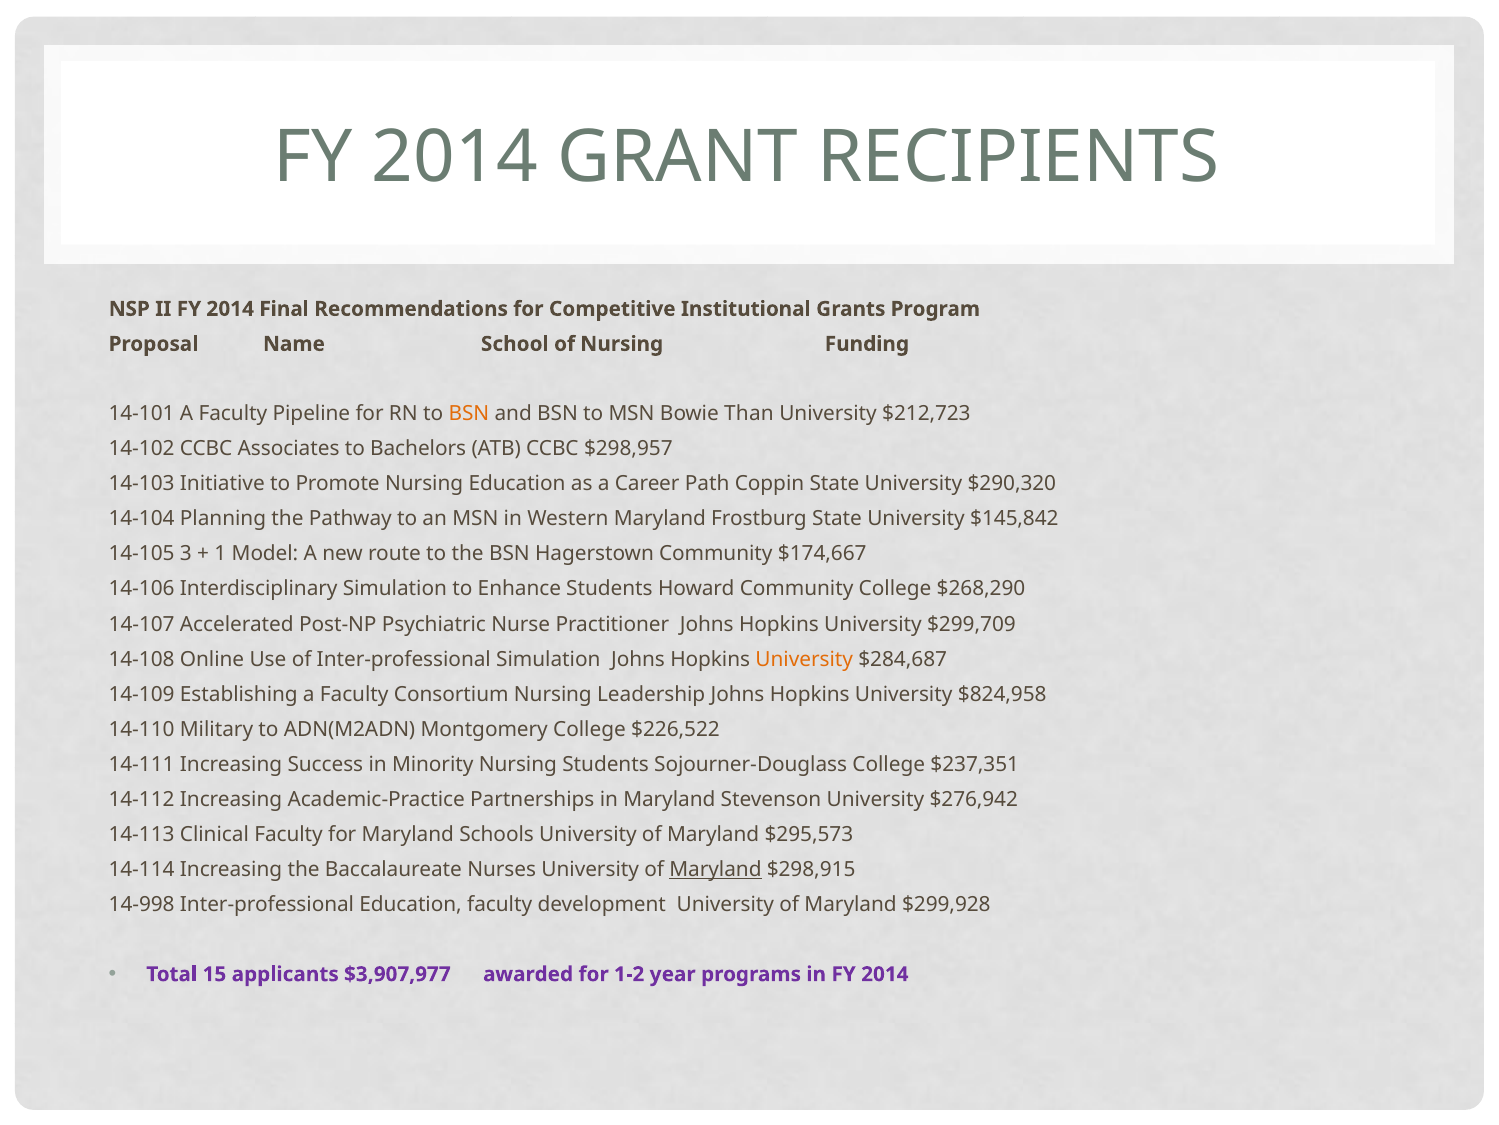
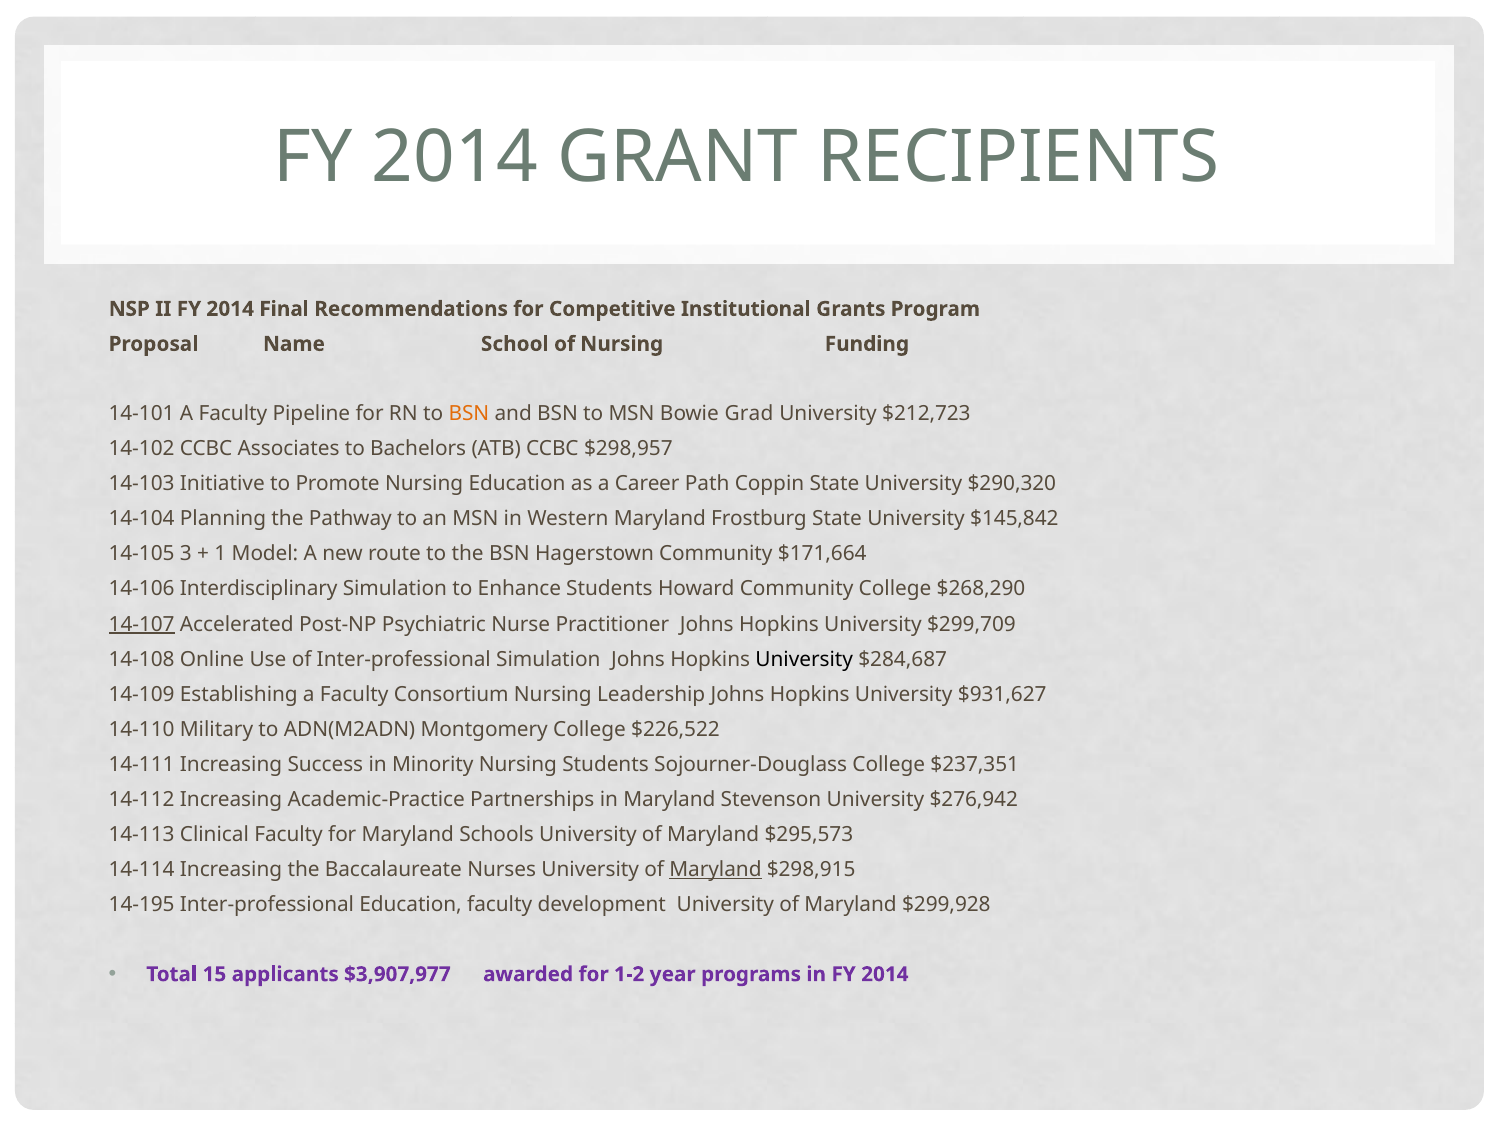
Than: Than -> Grad (749, 414)
$174,667: $174,667 -> $171,664 (822, 554)
14‐107 underline: none -> present (142, 624)
University colour: orange -> black (804, 659)
$824,958: $824,958 -> $931,627 (1002, 694)
14‐998: 14‐998 -> 14‐195 (142, 904)
